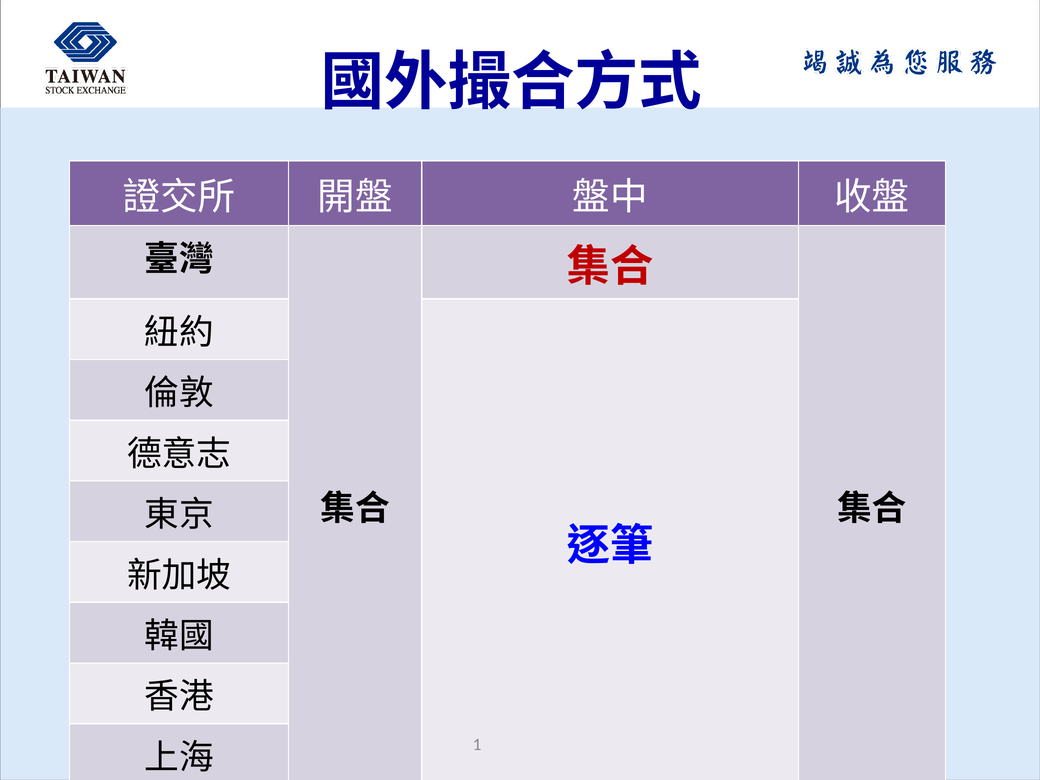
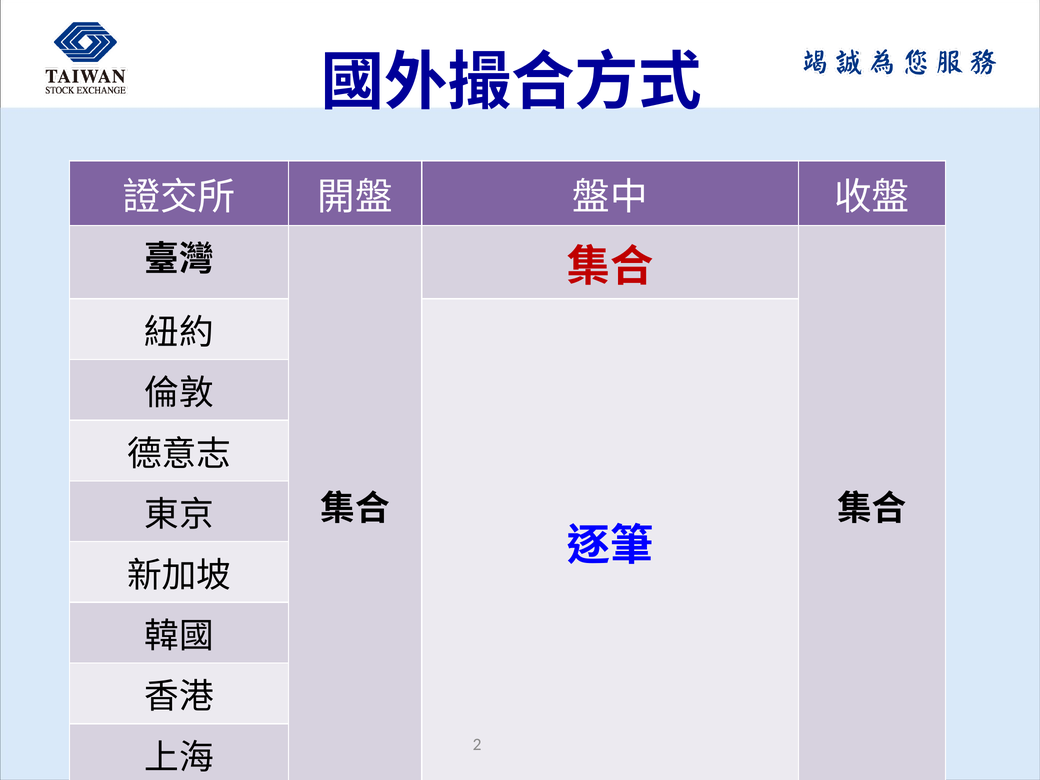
1: 1 -> 2 (477, 745)
